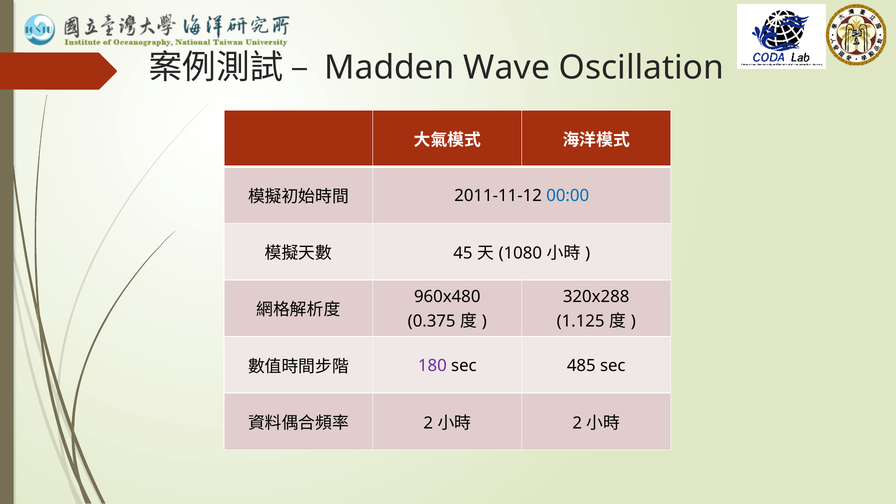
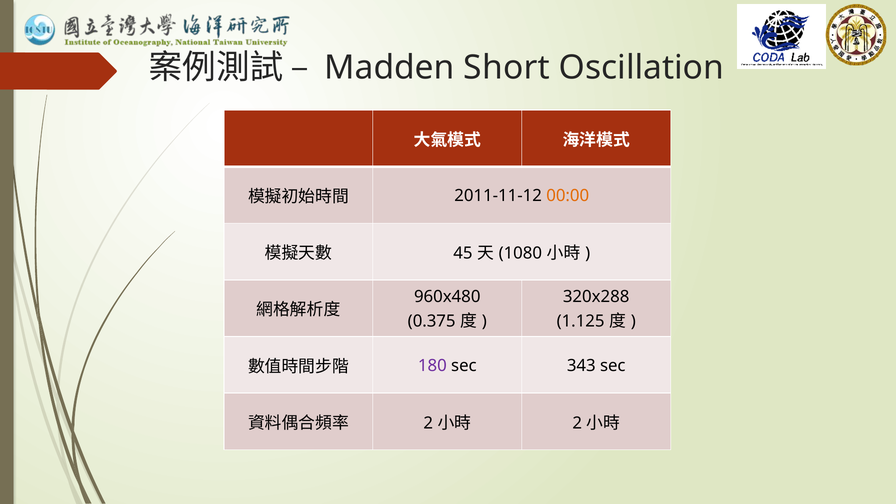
Wave: Wave -> Short (507, 68)
00:00 colour: blue -> orange (568, 196)
485: 485 -> 343 (581, 366)
